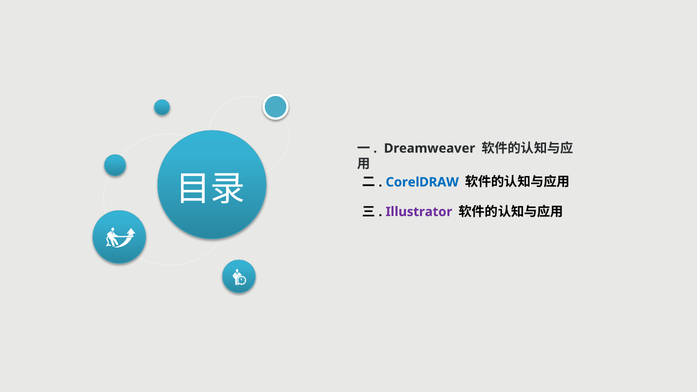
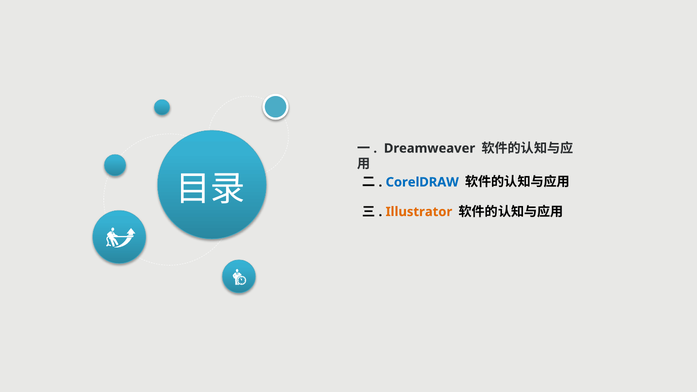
Illustrator colour: purple -> orange (419, 212)
